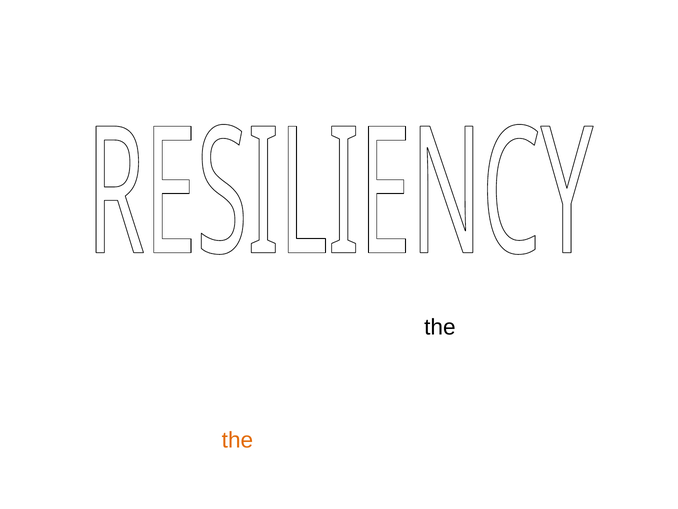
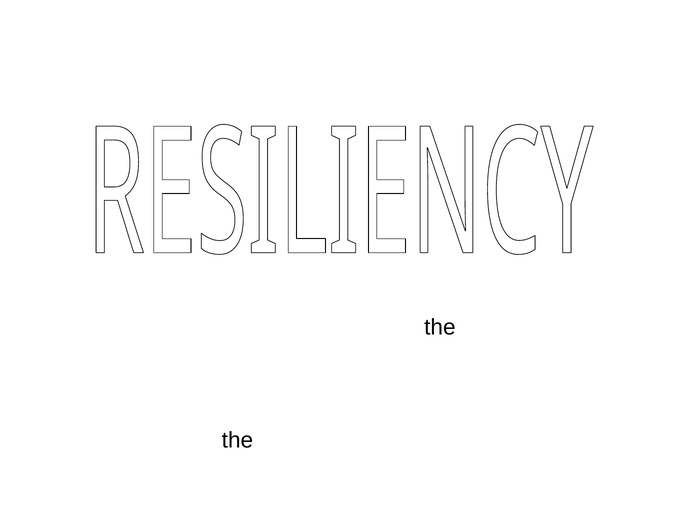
the colour: orange -> black (237, 440)
